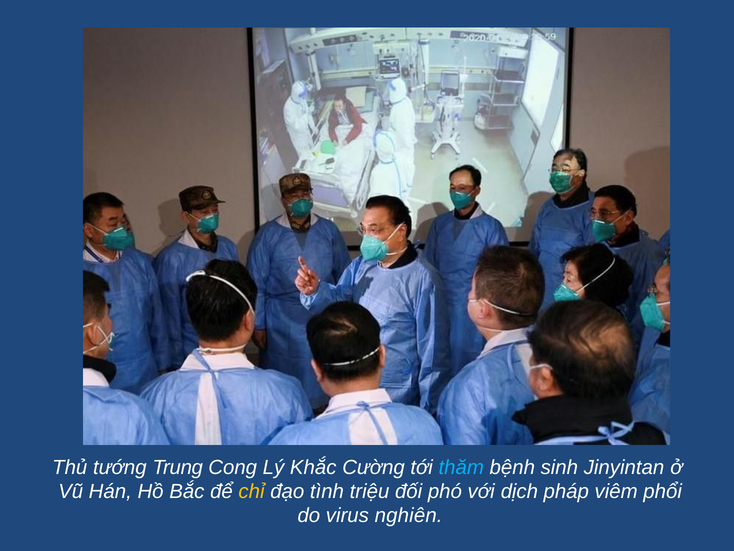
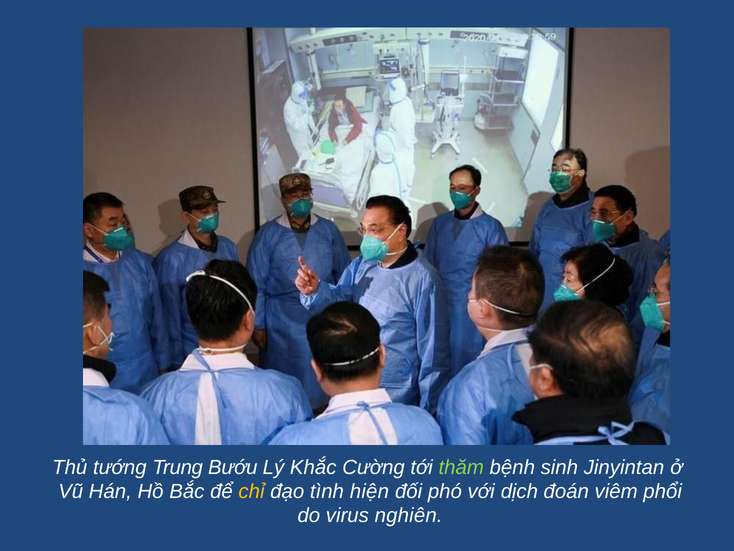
Cong: Cong -> Bướu (233, 467)
thăm colour: light blue -> light green (461, 467)
triệu: triệu -> hiện (369, 491)
pháp: pháp -> đoán (566, 491)
